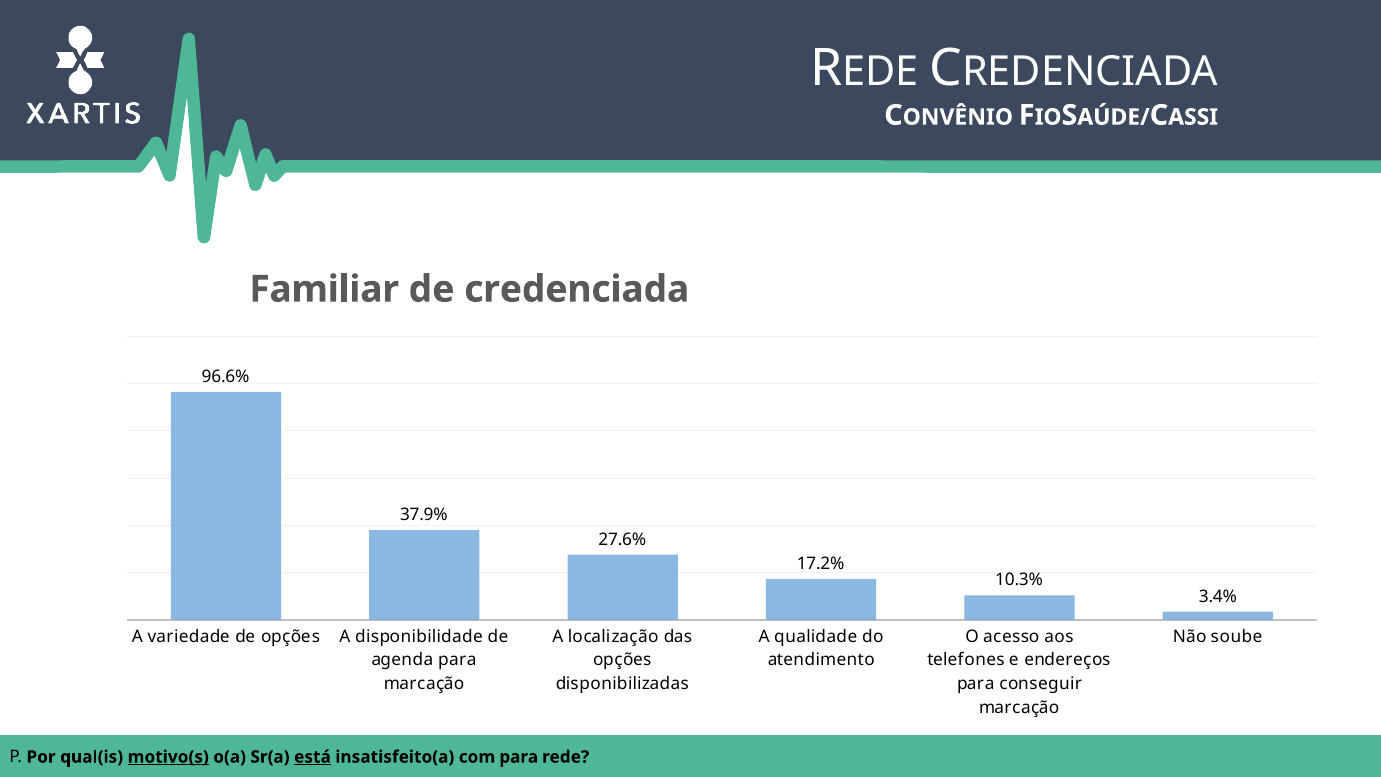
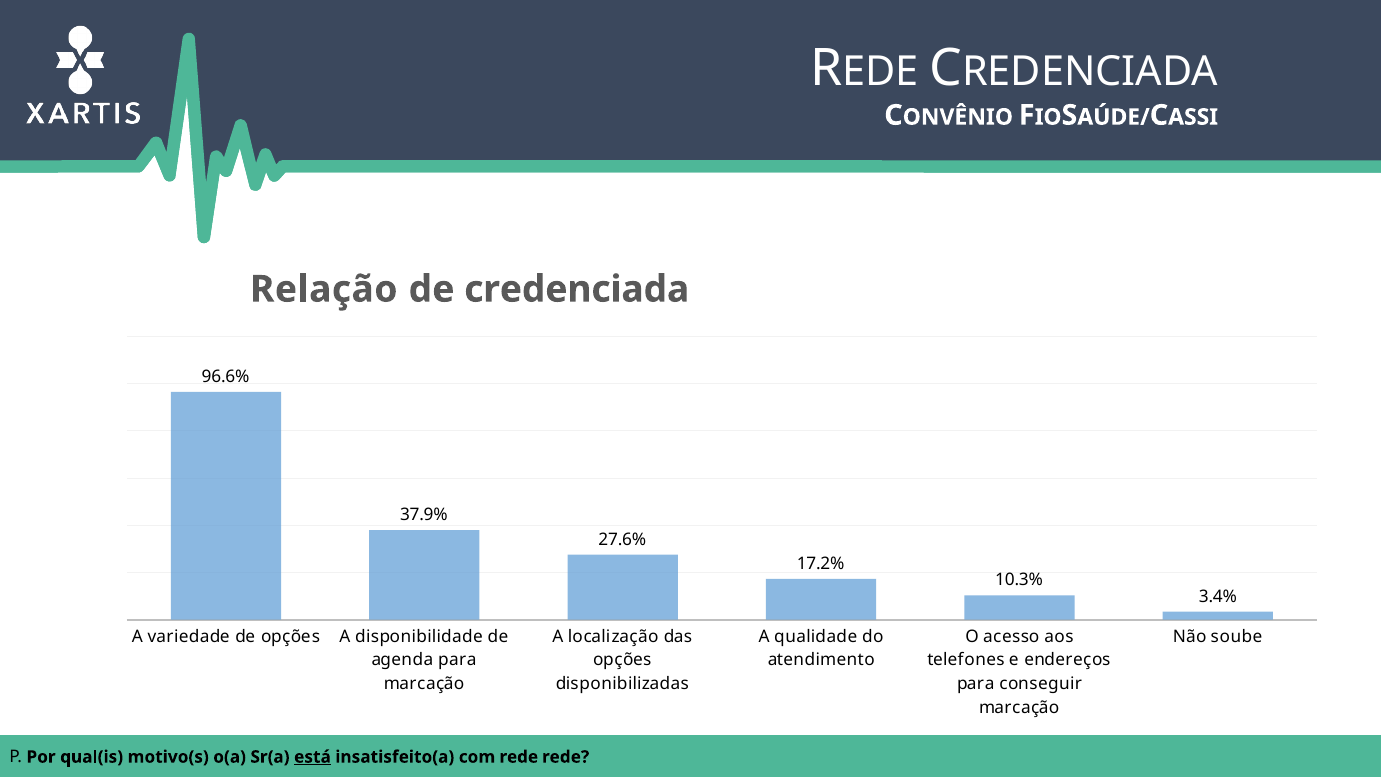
Familiar: Familiar -> Relação (324, 289)
motivo(s underline: present -> none (168, 757)
com para: para -> rede (519, 757)
